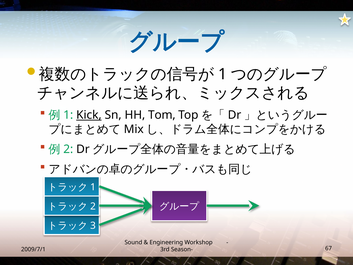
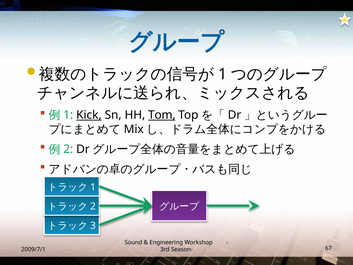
Tom underline: none -> present (162, 115)
